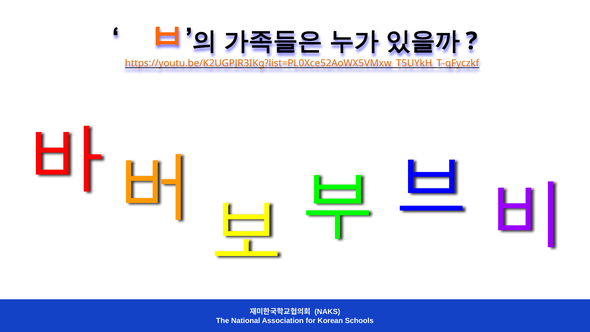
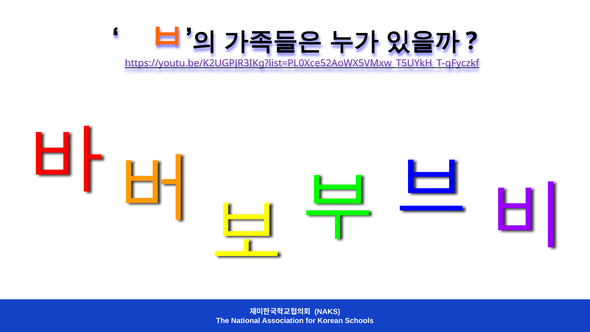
https://youtu.be/K2UGPJR3IKg?list=PL0Xce52AoWX5VMxw_T5UYkH_T-qFyczkf colour: orange -> purple (302, 63)
